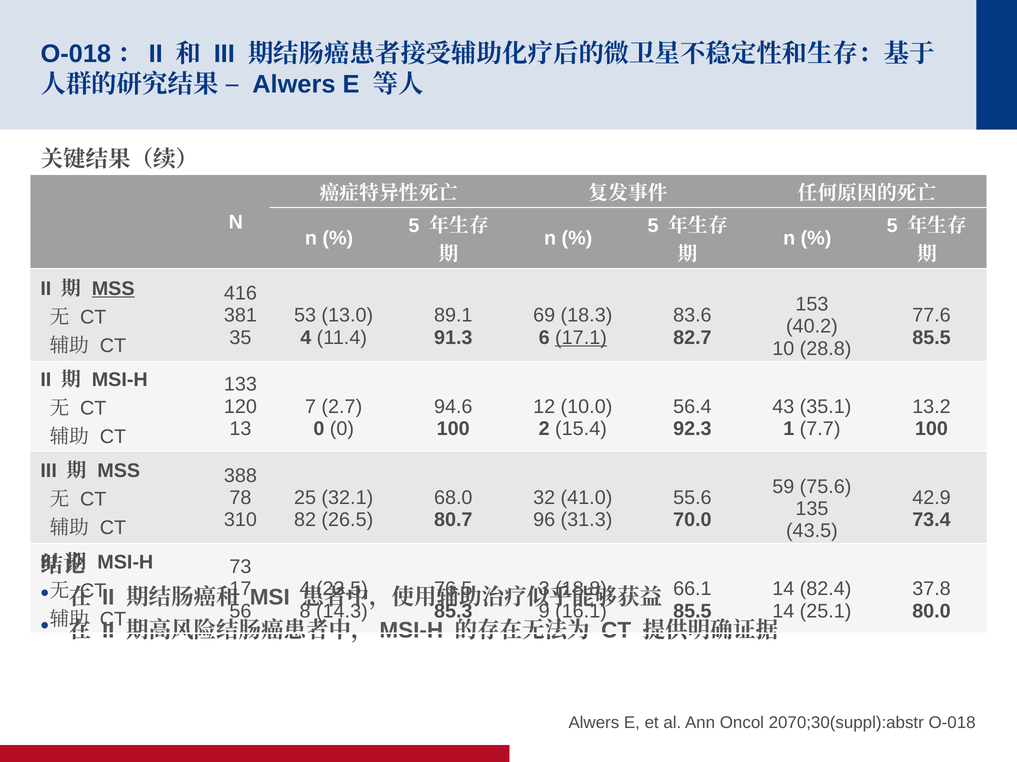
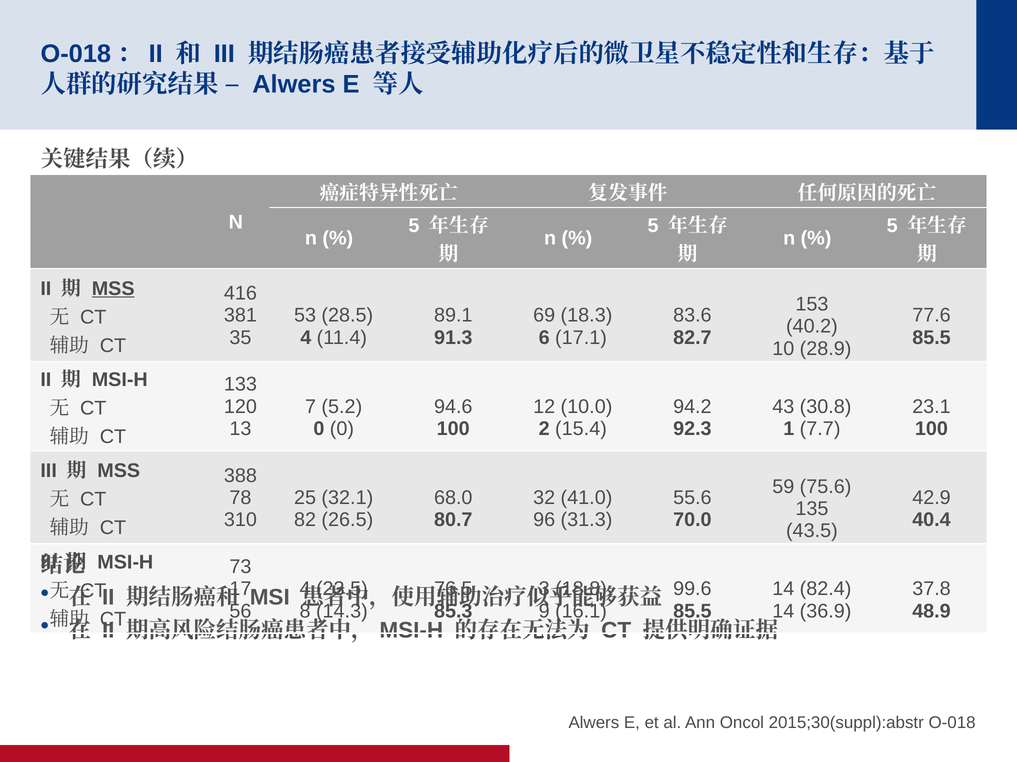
13.0: 13.0 -> 28.5 (347, 316)
17.1 underline: present -> none (581, 338)
28.8: 28.8 -> 28.9 (826, 349)
2.7: 2.7 -> 5.2 (342, 407)
56.4: 56.4 -> 94.2 (692, 407)
35.1: 35.1 -> 30.8 (826, 407)
13.2: 13.2 -> 23.1 (931, 407)
73.4: 73.4 -> 40.4 (931, 520)
66.1: 66.1 -> 99.6 (692, 589)
25.1: 25.1 -> 36.9 (826, 612)
80.0: 80.0 -> 48.9 (931, 612)
2070;30(suppl):abstr: 2070;30(suppl):abstr -> 2015;30(suppl):abstr (846, 723)
